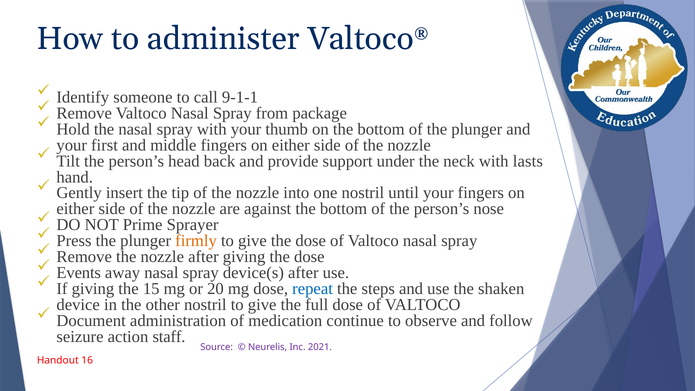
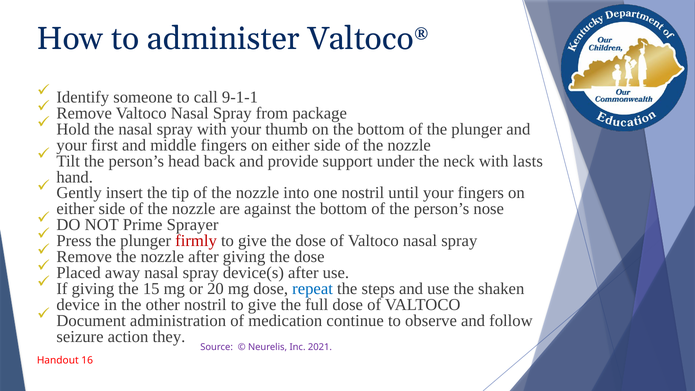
firmly colour: orange -> red (196, 241)
Events: Events -> Placed (79, 273)
staff: staff -> they (169, 337)
